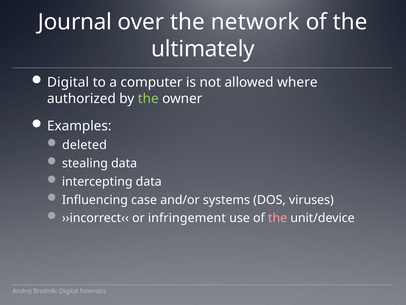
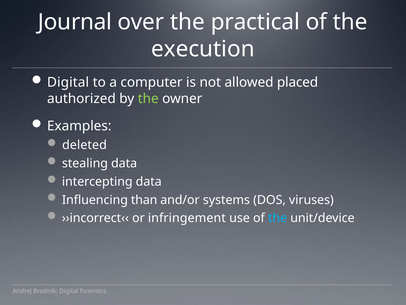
network: network -> practical (255, 22)
ultimately: ultimately -> execution (203, 49)
where: where -> placed (298, 82)
case: case -> than (144, 200)
the colour: pink -> light blue (278, 218)
